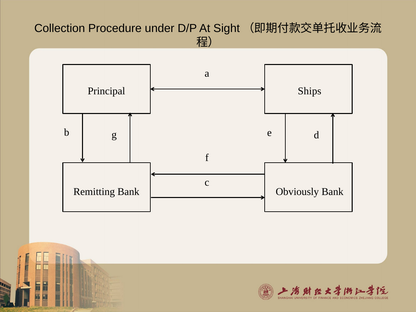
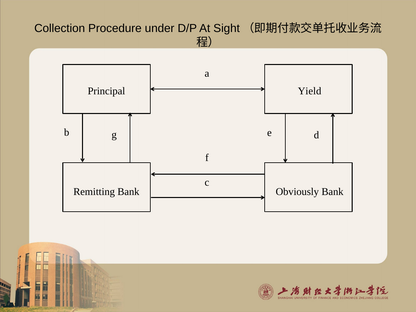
Ships: Ships -> Yield (310, 91)
